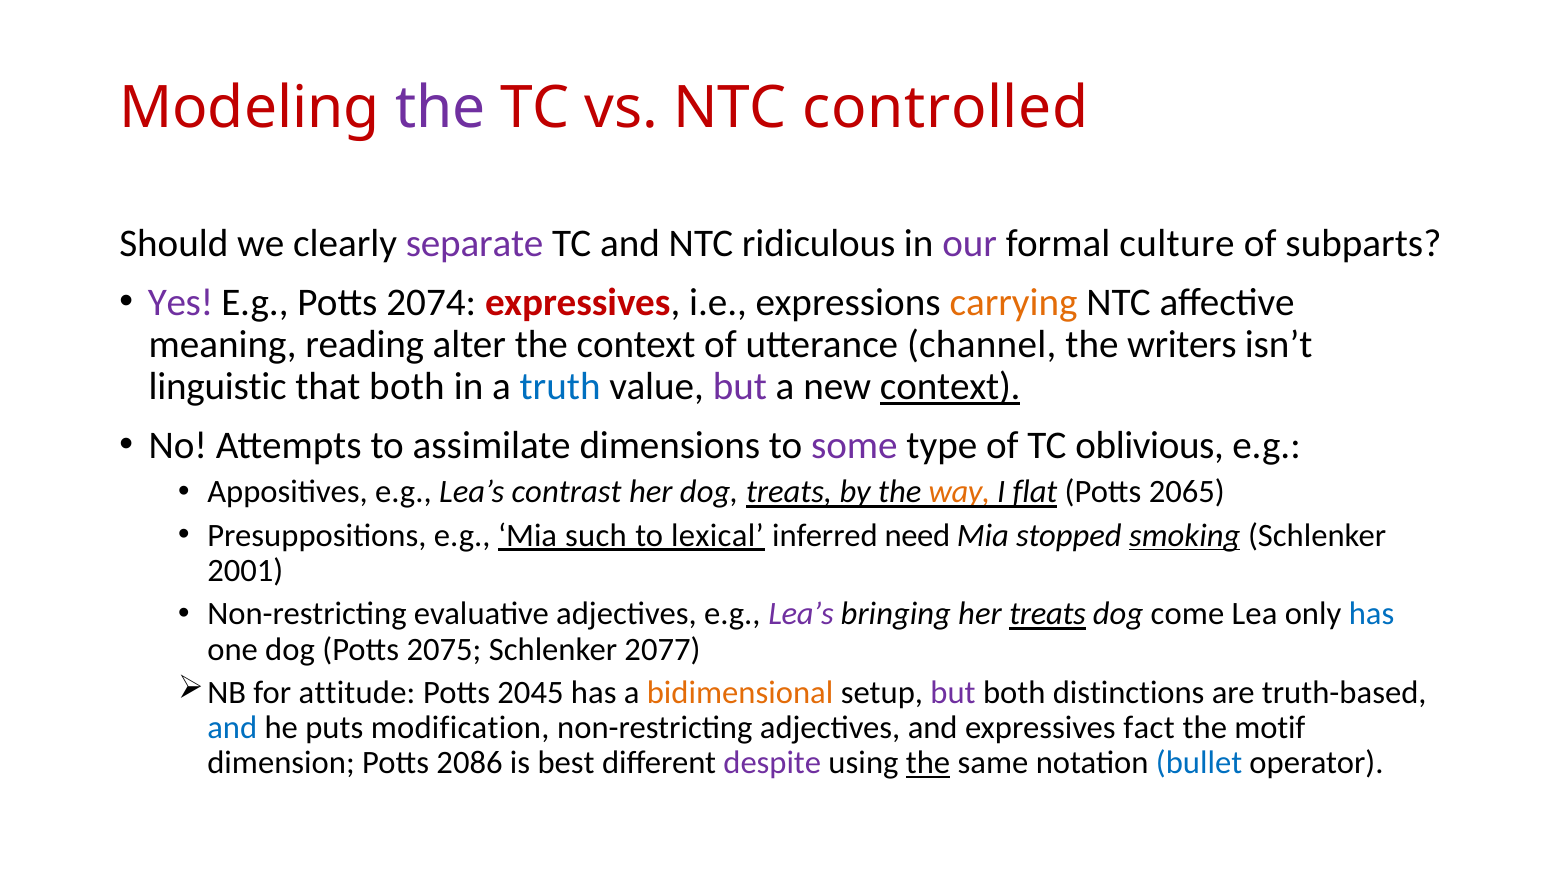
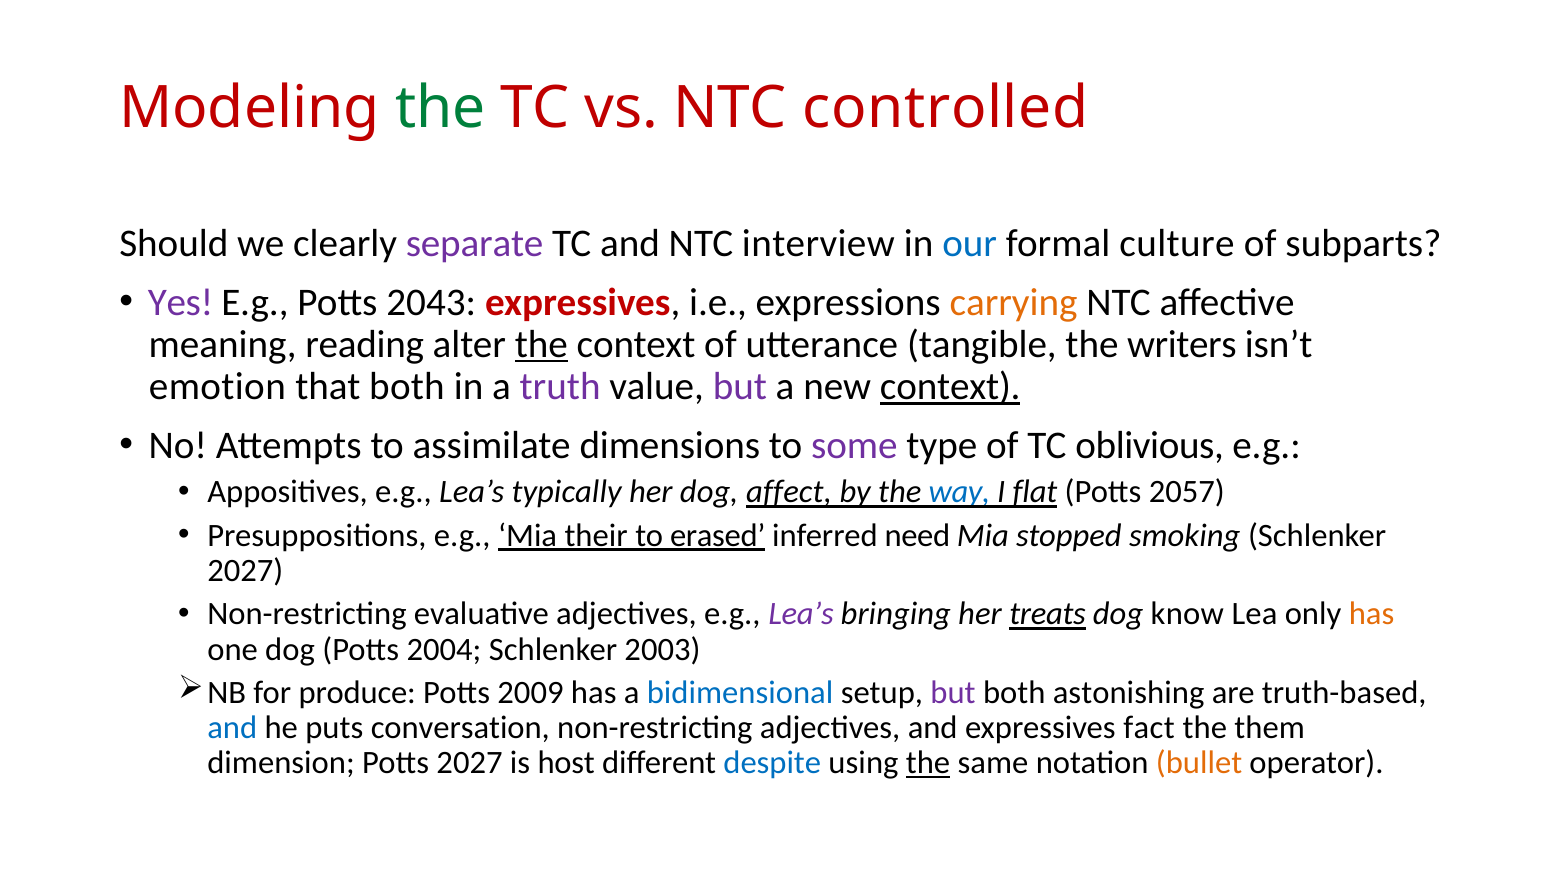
the colour: purple -> green (440, 108)
ridiculous: ridiculous -> interview (818, 244)
our colour: purple -> blue (970, 244)
2074: 2074 -> 2043 (431, 302)
the underline: none -> present (541, 345)
channel: channel -> tangible (982, 345)
linguistic: linguistic -> emotion (217, 387)
truth colour: blue -> purple (560, 387)
contrast: contrast -> typically (567, 492)
dog treats: treats -> affect (789, 492)
way colour: orange -> blue (959, 492)
2065: 2065 -> 2057 (1187, 492)
such: such -> their (596, 536)
lexical: lexical -> erased (718, 536)
smoking underline: present -> none (1185, 536)
2001: 2001 -> 2027 (245, 571)
come: come -> know (1187, 614)
has colour: blue -> orange (1372, 614)
2075: 2075 -> 2004 (444, 650)
2077: 2077 -> 2003 (662, 650)
attitude: attitude -> produce (357, 693)
2045: 2045 -> 2009 (530, 693)
bidimensional colour: orange -> blue (740, 693)
distinctions: distinctions -> astonishing (1129, 693)
modification: modification -> conversation (460, 728)
motif: motif -> them (1270, 728)
Potts 2086: 2086 -> 2027 (470, 763)
best: best -> host (566, 763)
despite colour: purple -> blue (772, 763)
bullet colour: blue -> orange (1199, 763)
